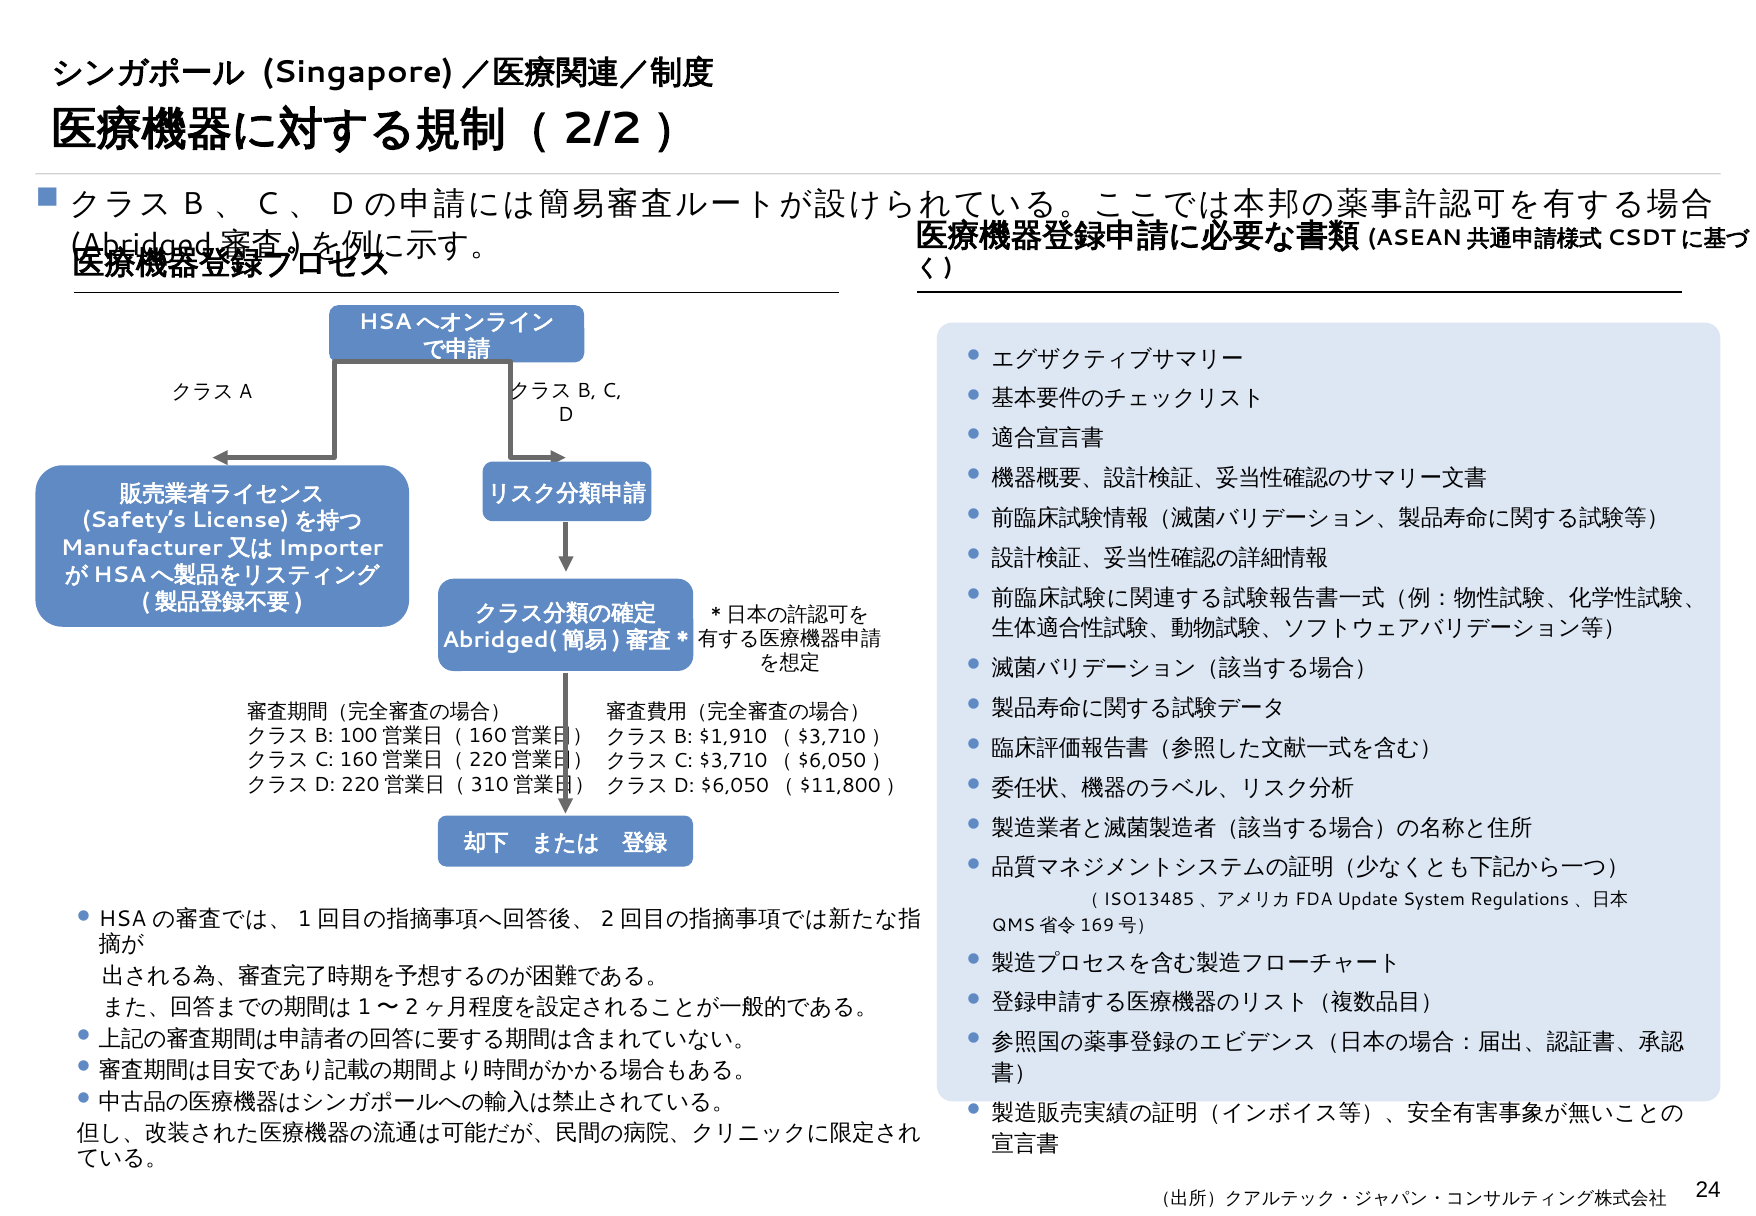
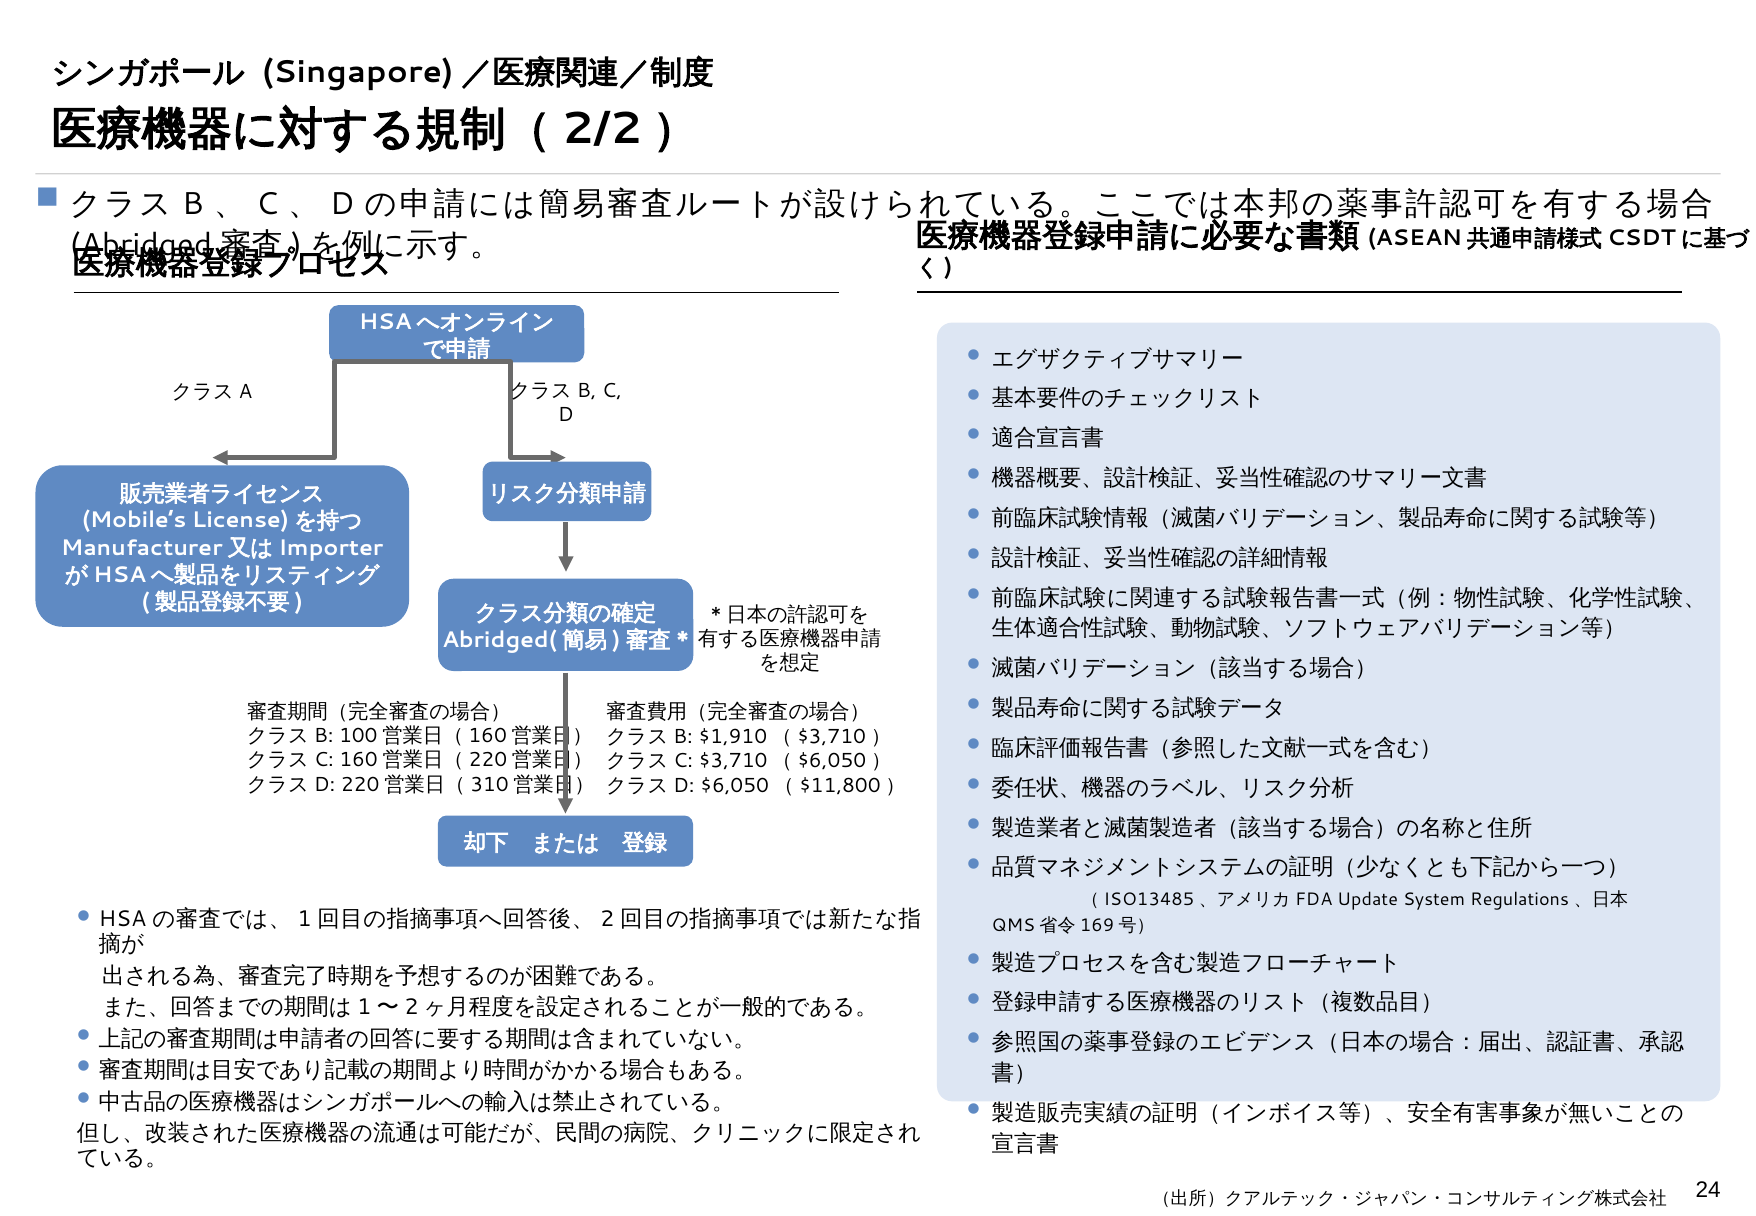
Safety’s: Safety’s -> Mobile’s (134, 520)
